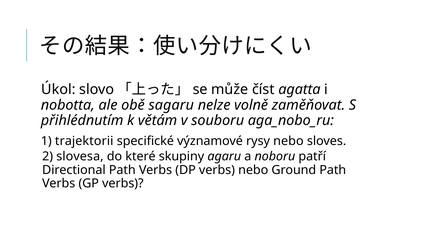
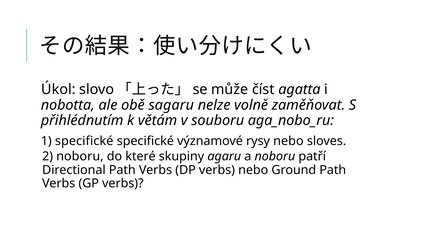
1 trajektorii: trajektorii -> specifické (84, 141)
2 slovesa: slovesa -> noboru (80, 157)
